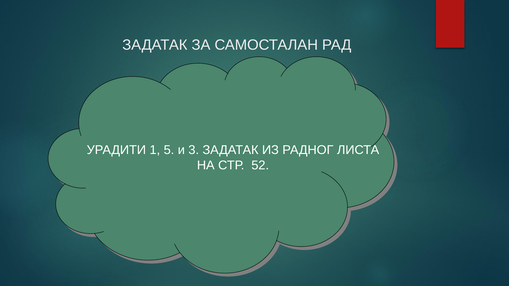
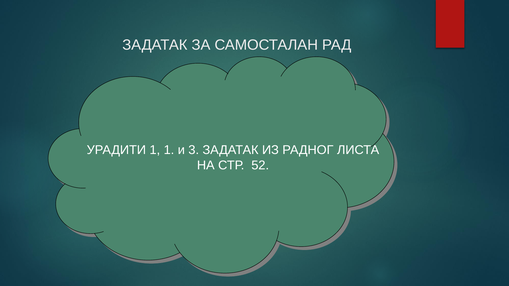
1 5: 5 -> 1 (169, 150)
